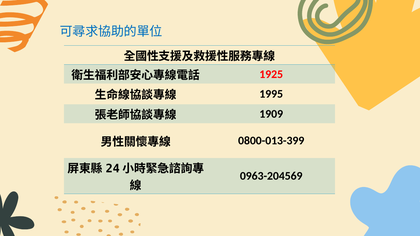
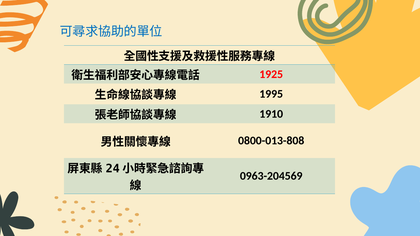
1909: 1909 -> 1910 (271, 114)
0800-013-399: 0800-013-399 -> 0800-013-808 (271, 141)
